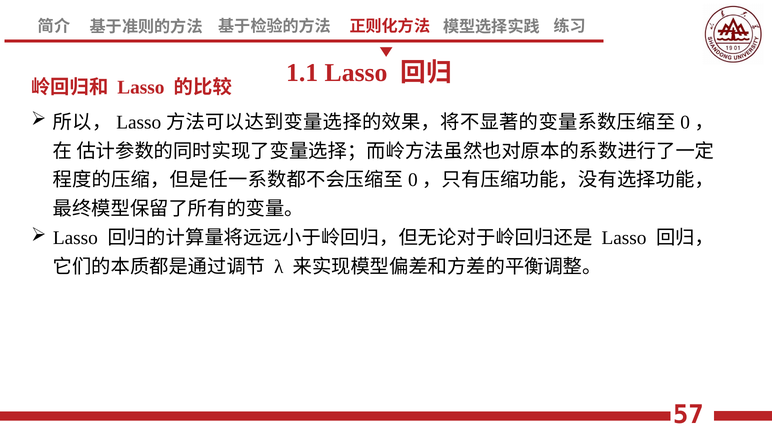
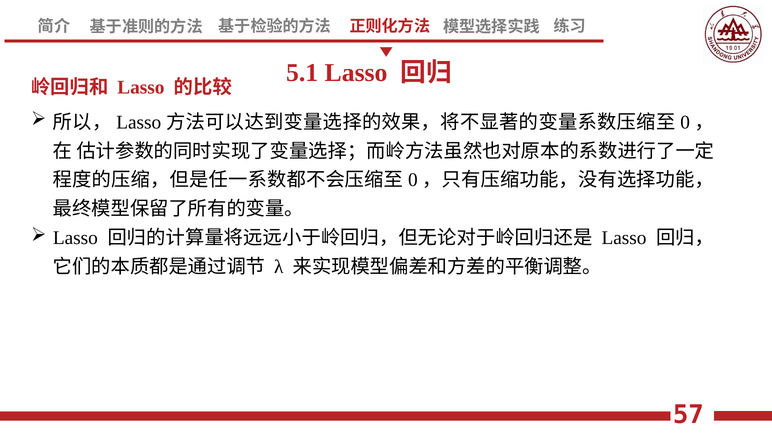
1.1: 1.1 -> 5.1 (302, 73)
